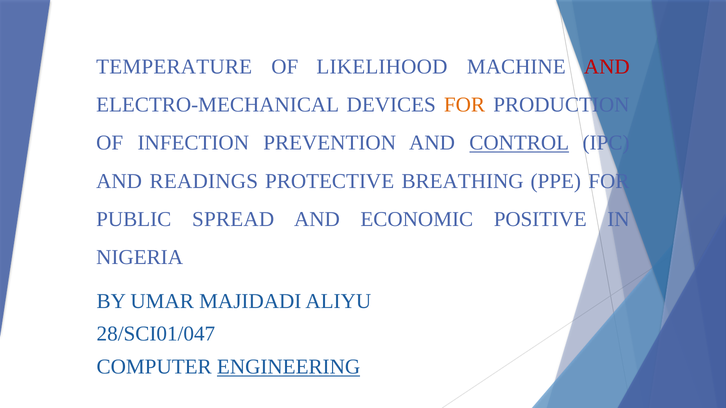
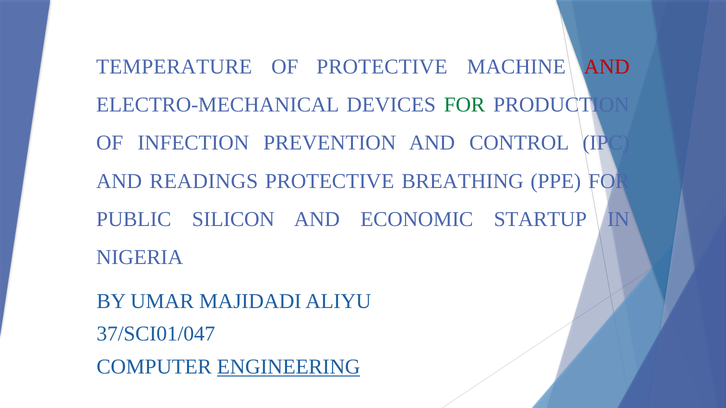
OF LIKELIHOOD: LIKELIHOOD -> PROTECTIVE (382, 67)
FOR colour: orange -> green (465, 105)
CONTROL underline: present -> none (519, 143)
SPREAD: SPREAD -> SILICON (233, 219)
POSITIVE: POSITIVE -> STARTUP (540, 219)
28/SCI01/047: 28/SCI01/047 -> 37/SCI01/047 (156, 334)
